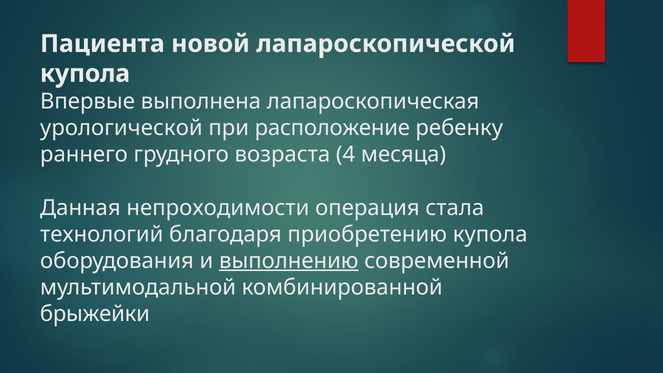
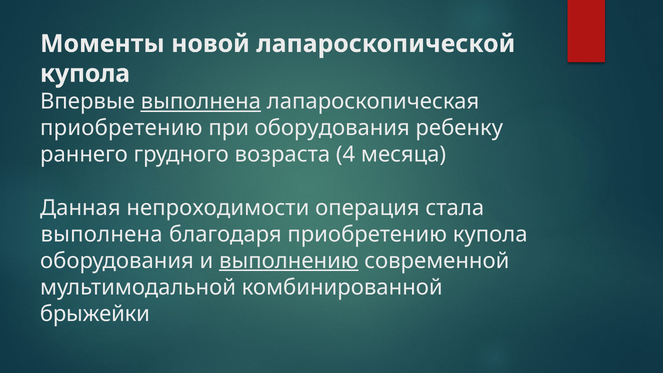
Пациента: Пациента -> Моменты (102, 44)
выполнена underline: none -> present (201, 102)
урологической: урологической -> приобретению (121, 128)
при расположение: расположение -> оборудования (332, 128)
технологий: технологий -> выполнена (102, 234)
